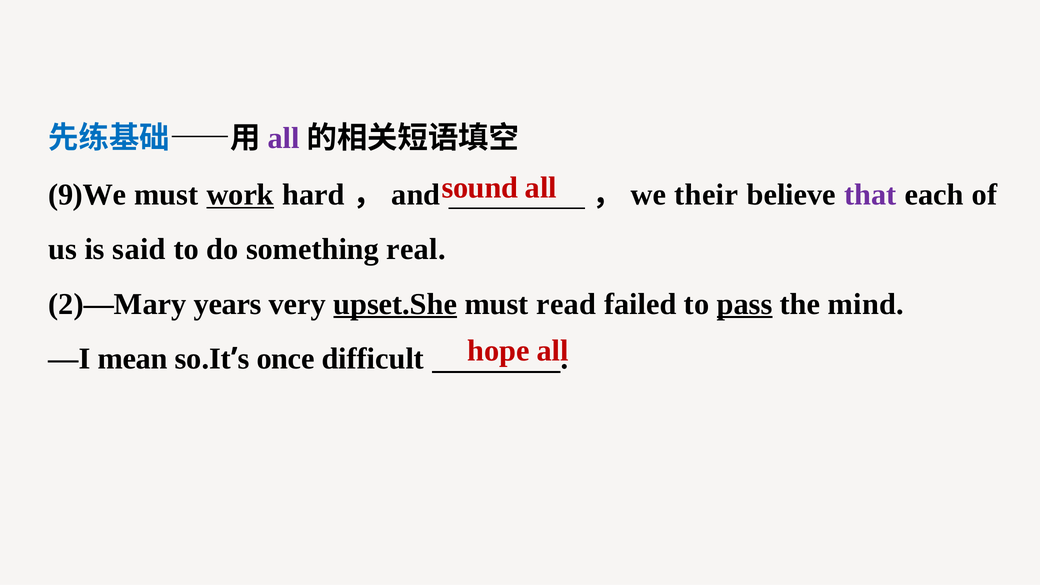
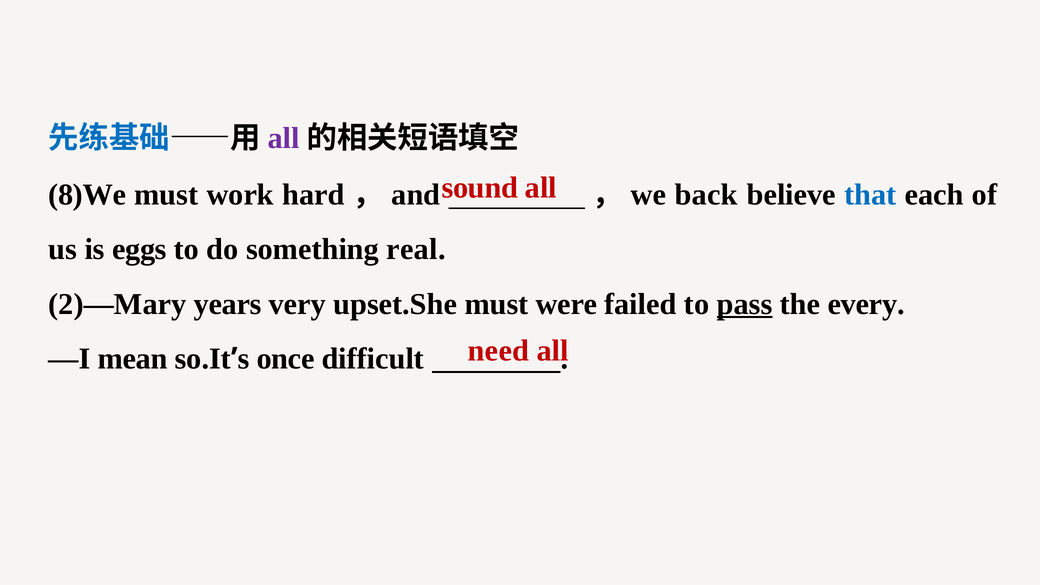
9)We: 9)We -> 8)We (87, 195)
work underline: present -> none (240, 195)
their: their -> back (706, 195)
that colour: purple -> blue (870, 195)
said: said -> eggs (139, 249)
upset.She underline: present -> none (395, 304)
read: read -> were (567, 304)
mind: mind -> every (866, 304)
hope: hope -> need (498, 351)
